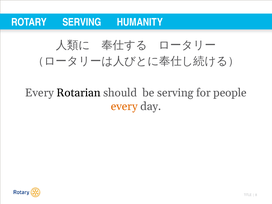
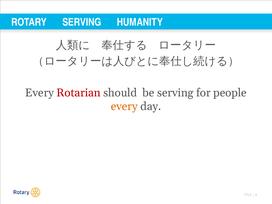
Rotarian colour: black -> red (79, 93)
